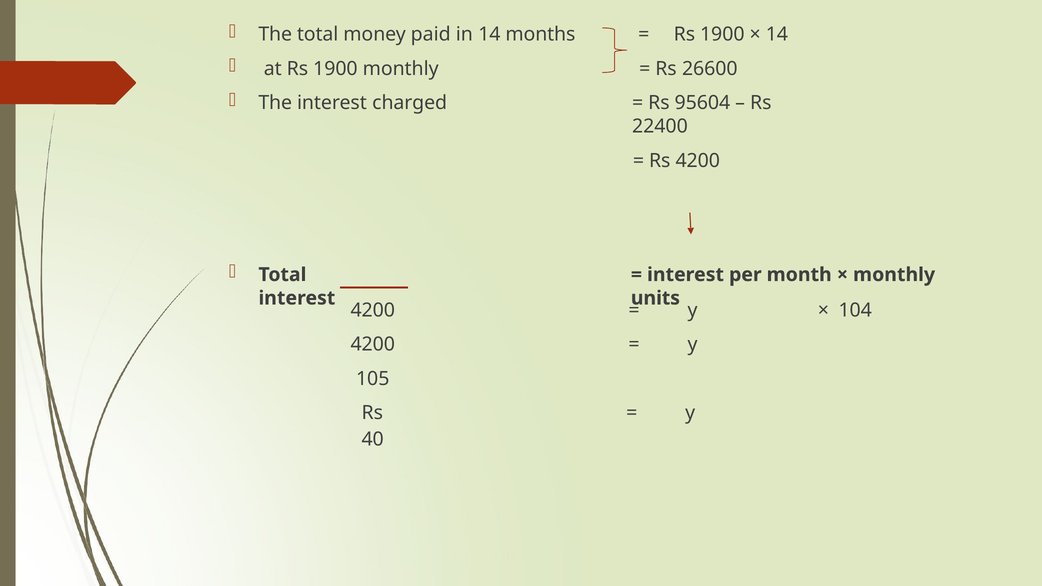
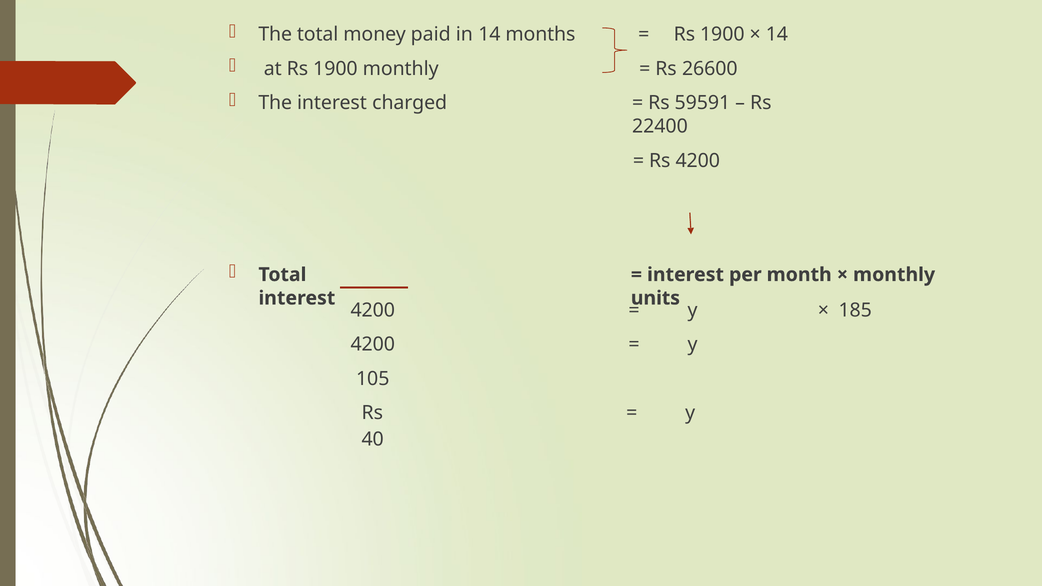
95604: 95604 -> 59591 (702, 103)
104: 104 -> 185 (855, 310)
